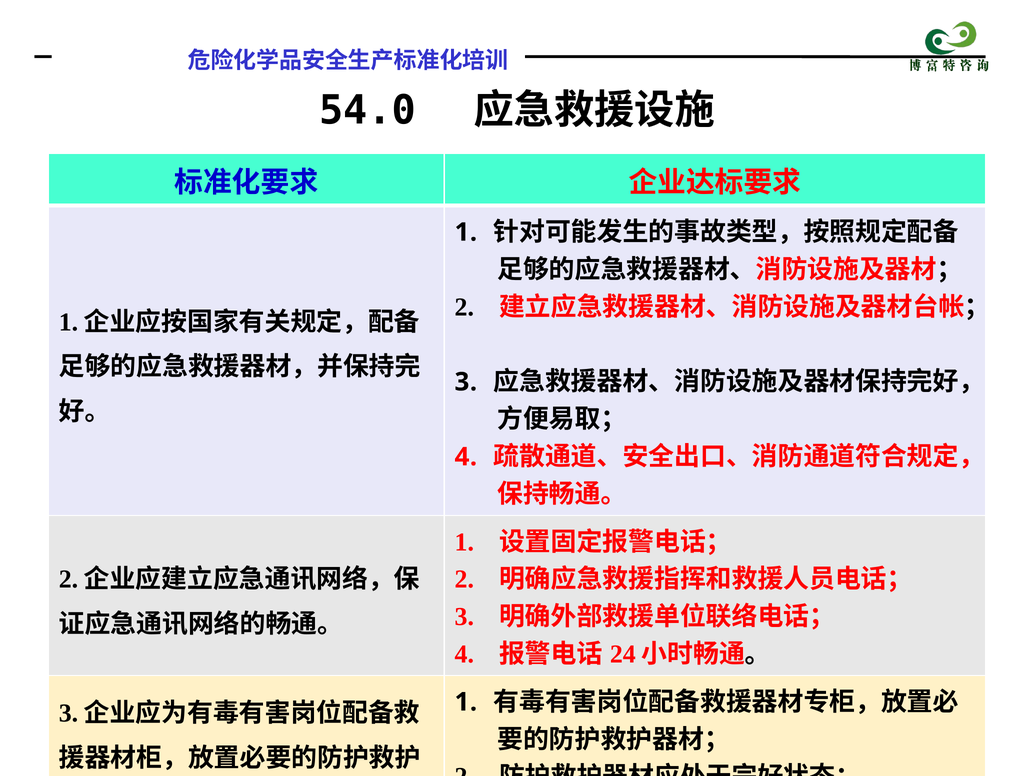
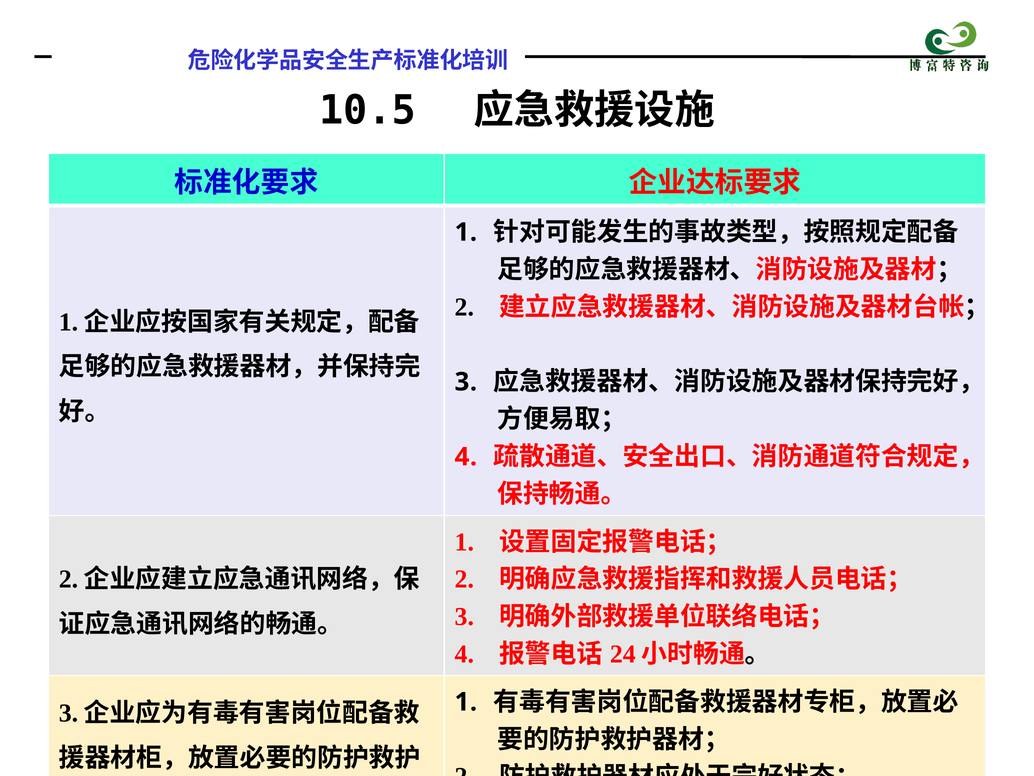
54.0: 54.0 -> 10.5 (368, 110)
